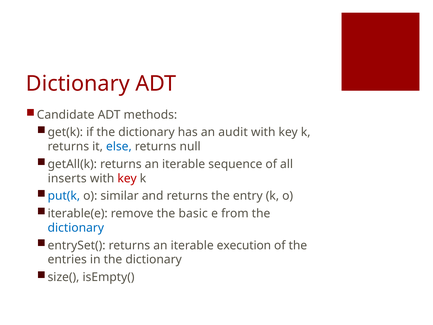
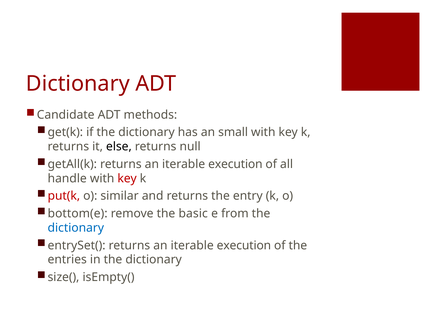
audit: audit -> small (233, 132)
else colour: blue -> black (119, 147)
sequence: sequence -> execution (235, 164)
inserts: inserts -> handle (67, 178)
put(k colour: blue -> red (64, 196)
iterable(e: iterable(e -> bottom(e (78, 213)
